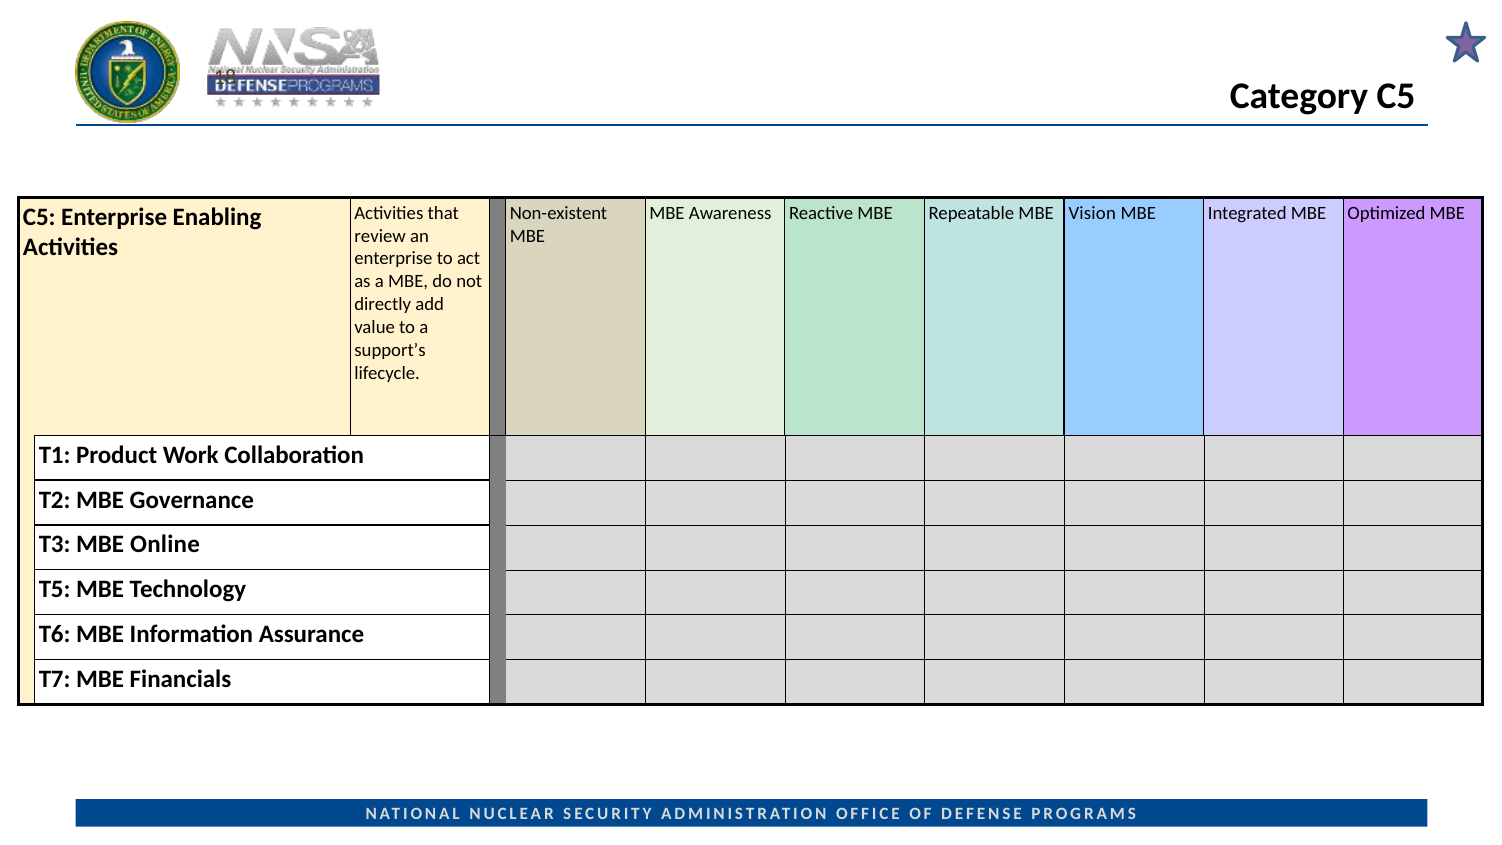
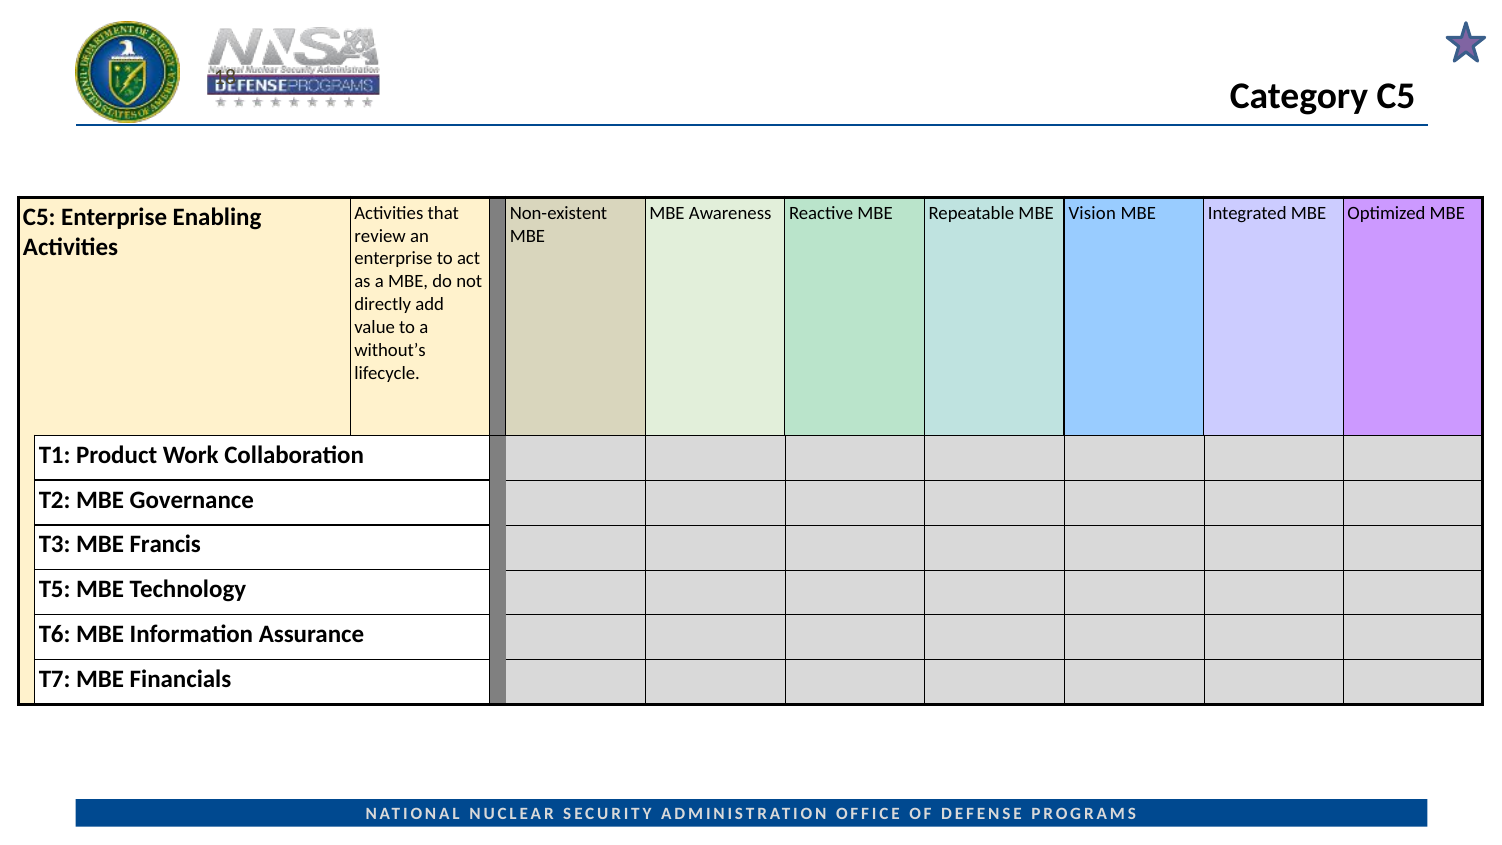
support’s: support’s -> without’s (390, 350)
Online: Online -> Francis (165, 545)
